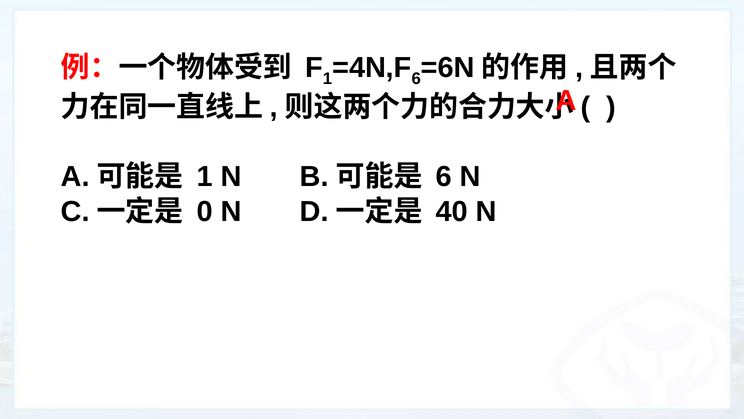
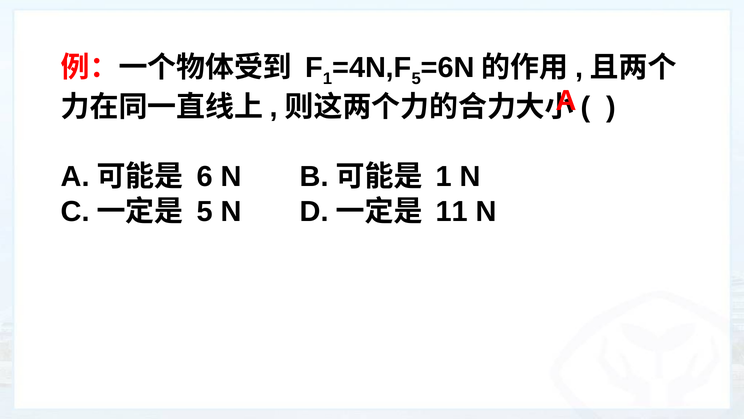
6: 6 -> 5 (416, 79)
1: 1 -> 6 (205, 177)
6: 6 -> 1 (444, 177)
0: 0 -> 5 (205, 211)
40: 40 -> 11 (452, 211)
